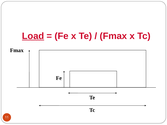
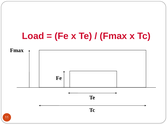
Load underline: present -> none (33, 36)
